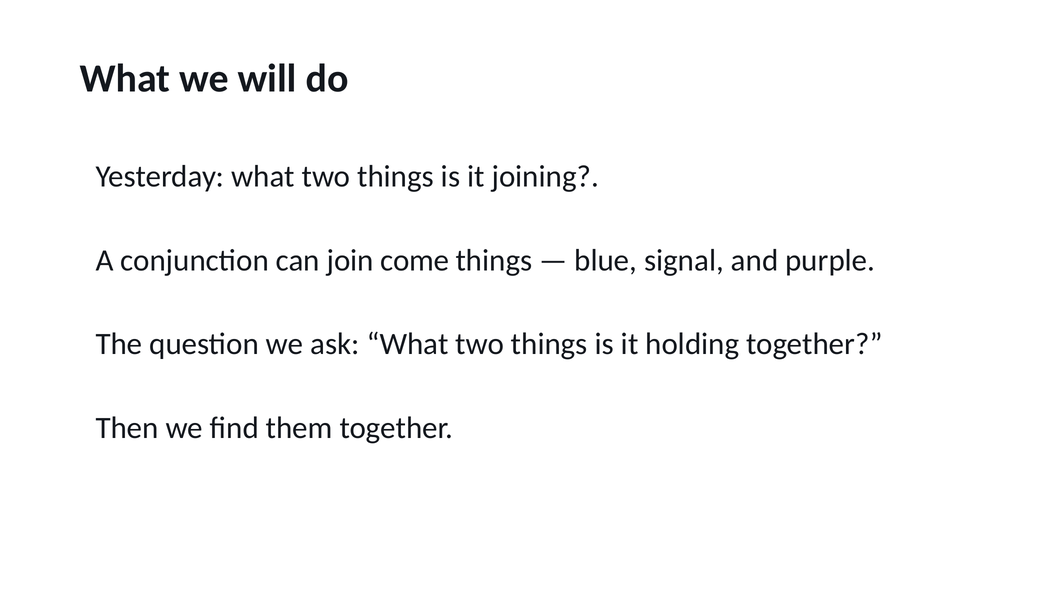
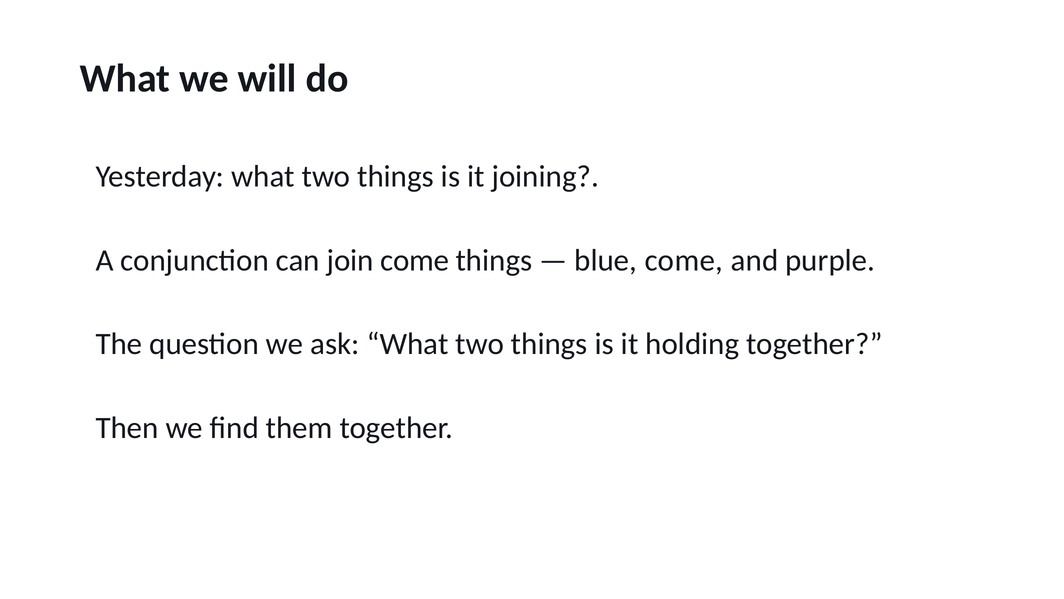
blue signal: signal -> come (684, 260)
